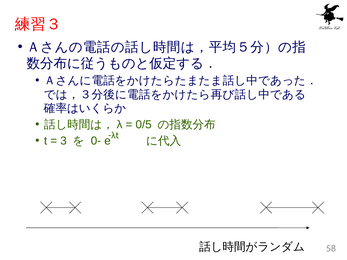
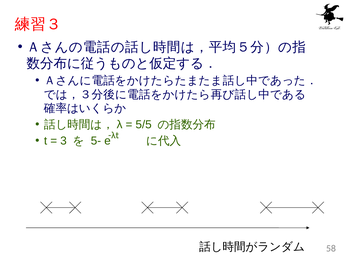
0/5: 0/5 -> 5/5 (144, 125)
0-: 0- -> 5- (96, 141)
